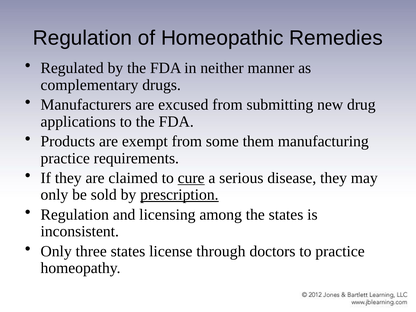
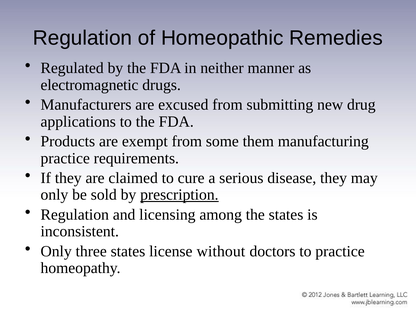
complementary: complementary -> electromagnetic (90, 85)
cure underline: present -> none (191, 178)
through: through -> without (221, 251)
